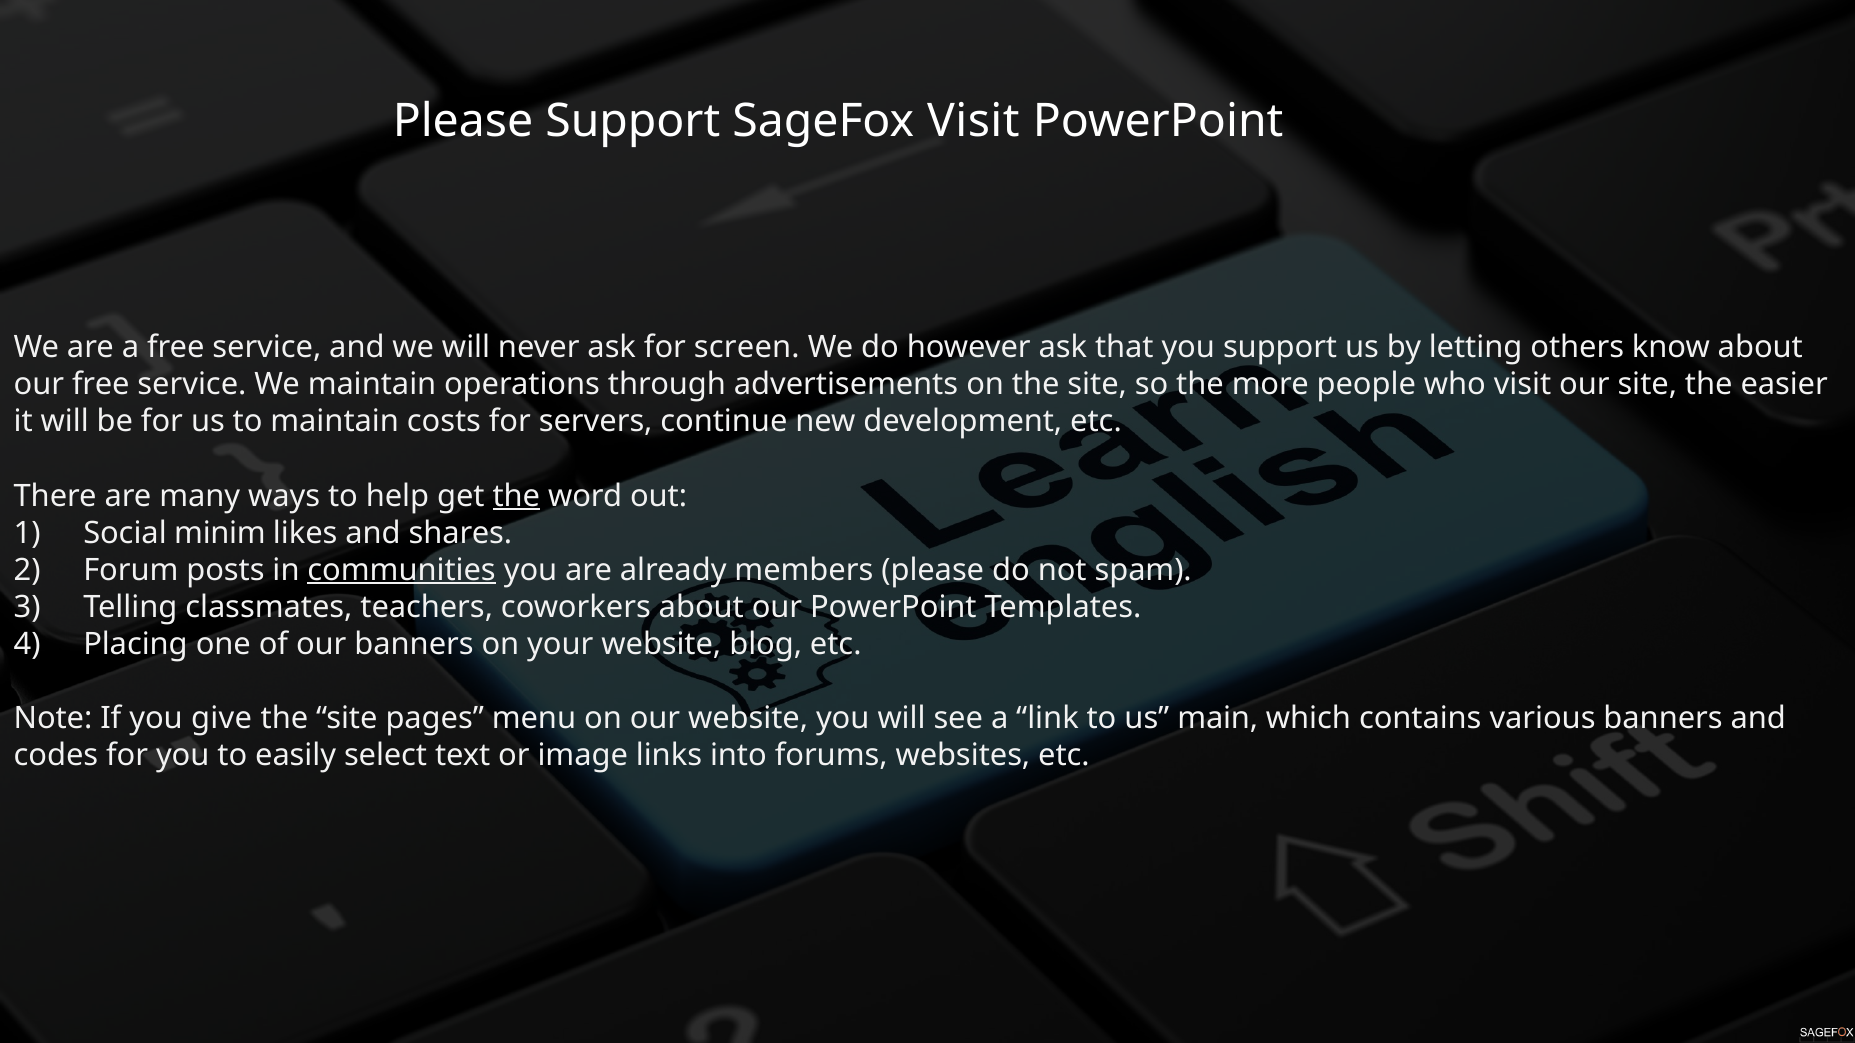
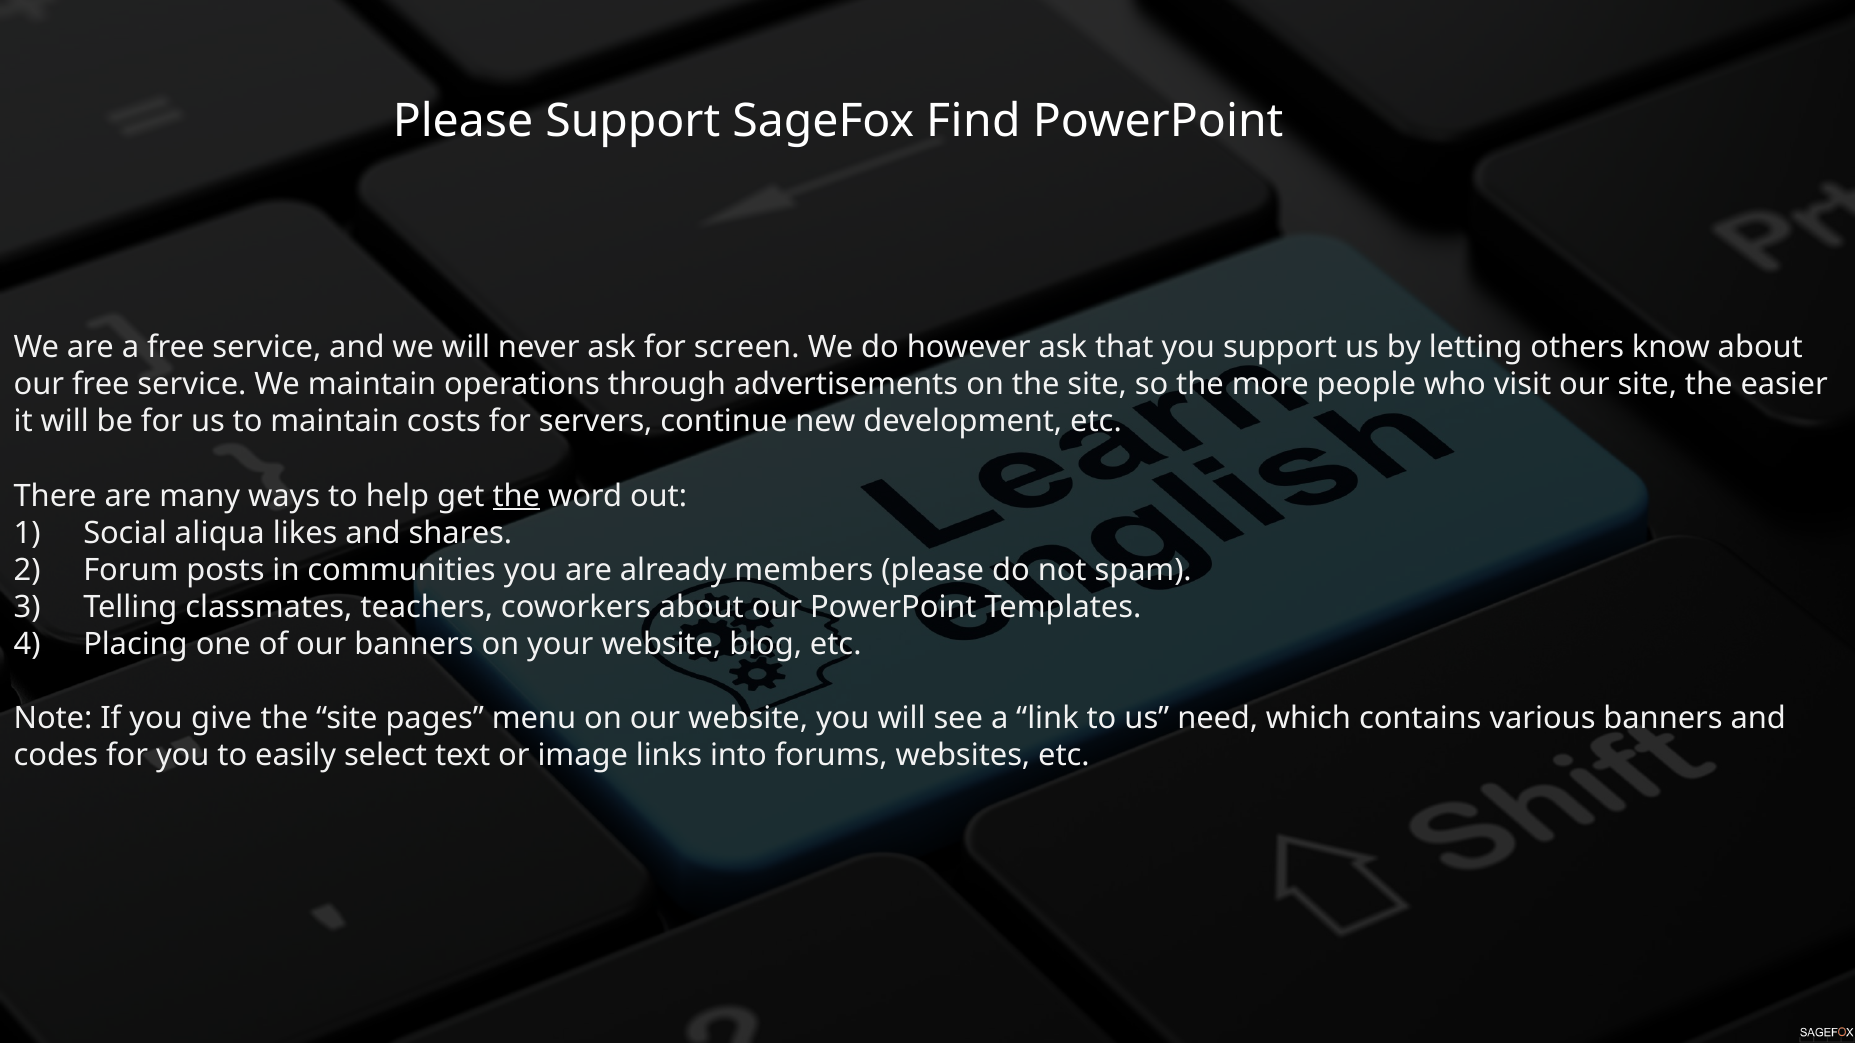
SageFox Visit: Visit -> Find (973, 122)
minim: minim -> aliqua (220, 533)
communities underline: present -> none (402, 570)
main: main -> need (1218, 719)
